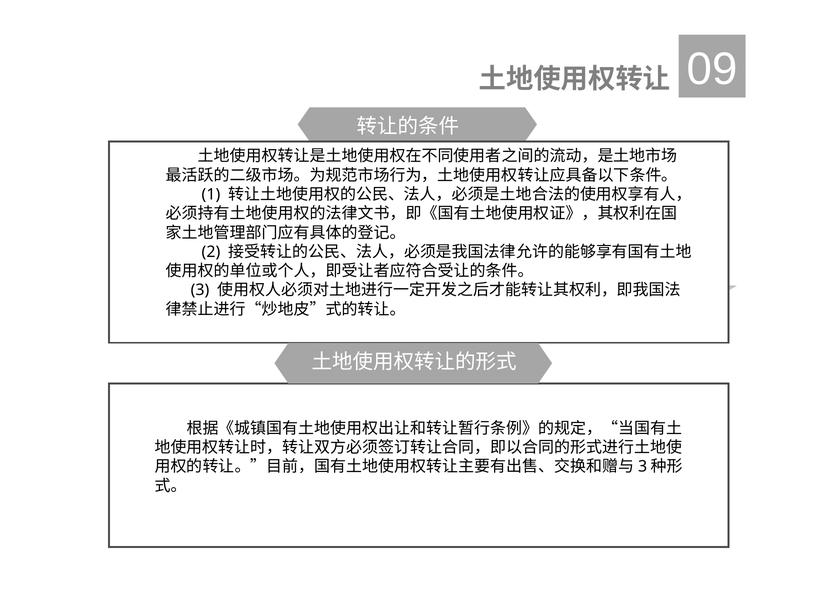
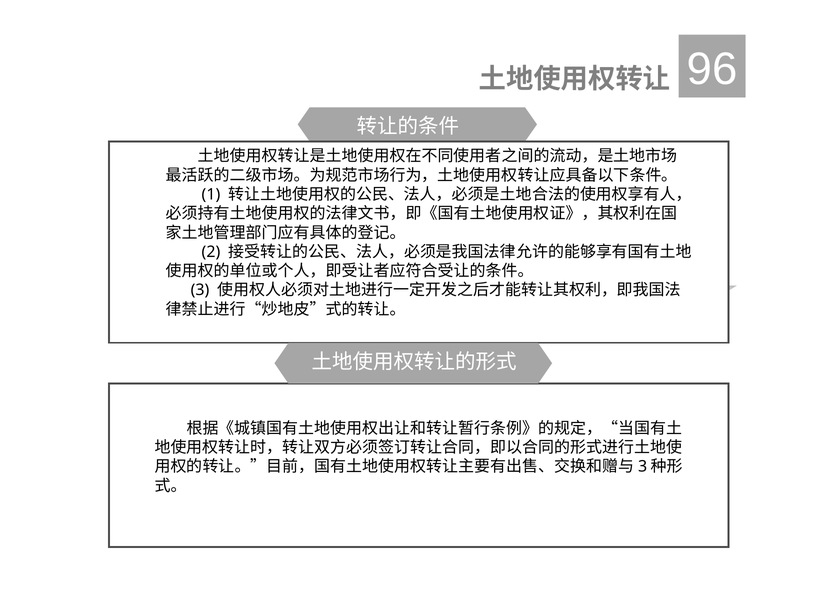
09: 09 -> 96 (712, 69)
